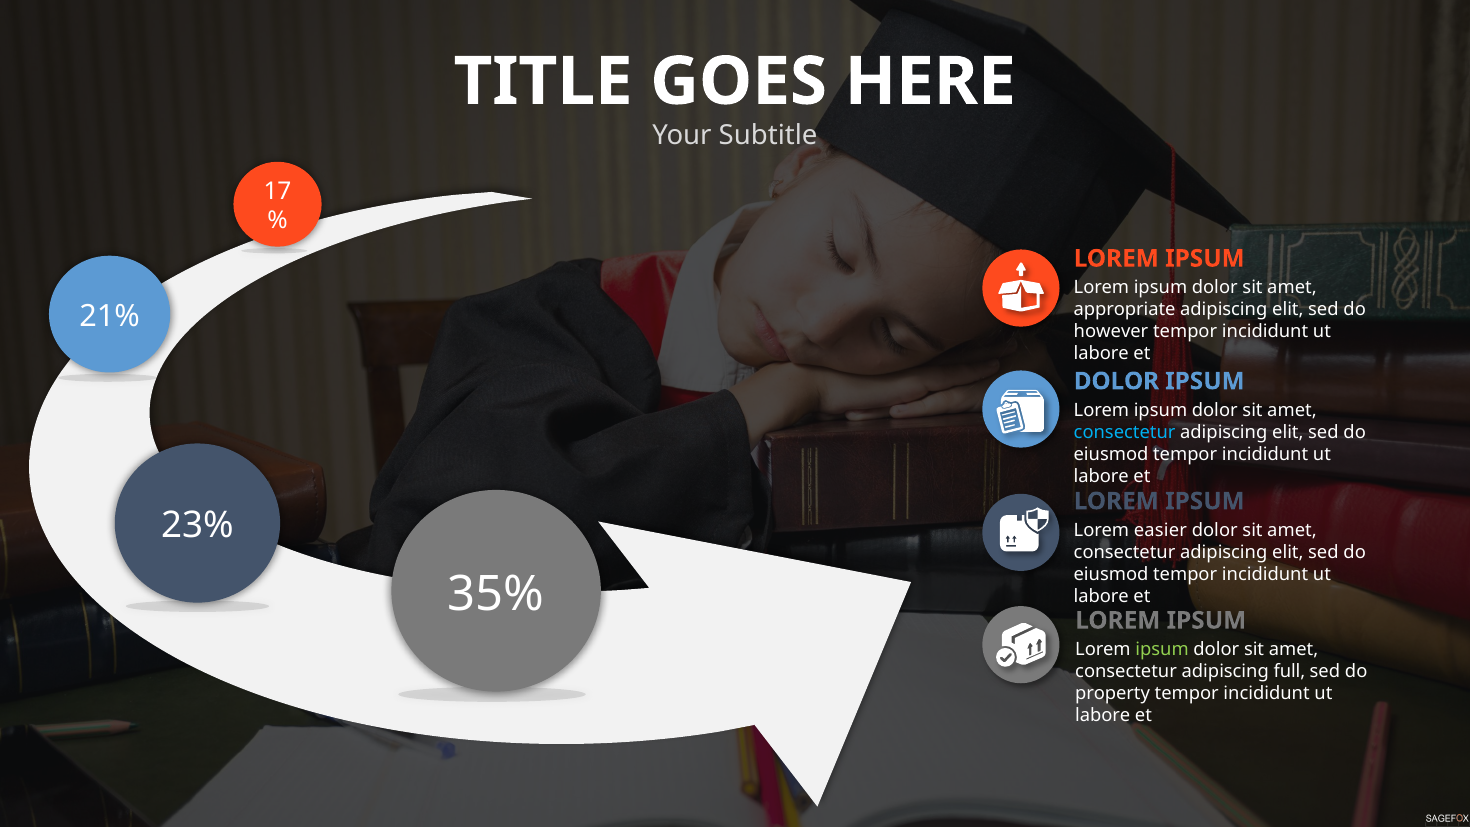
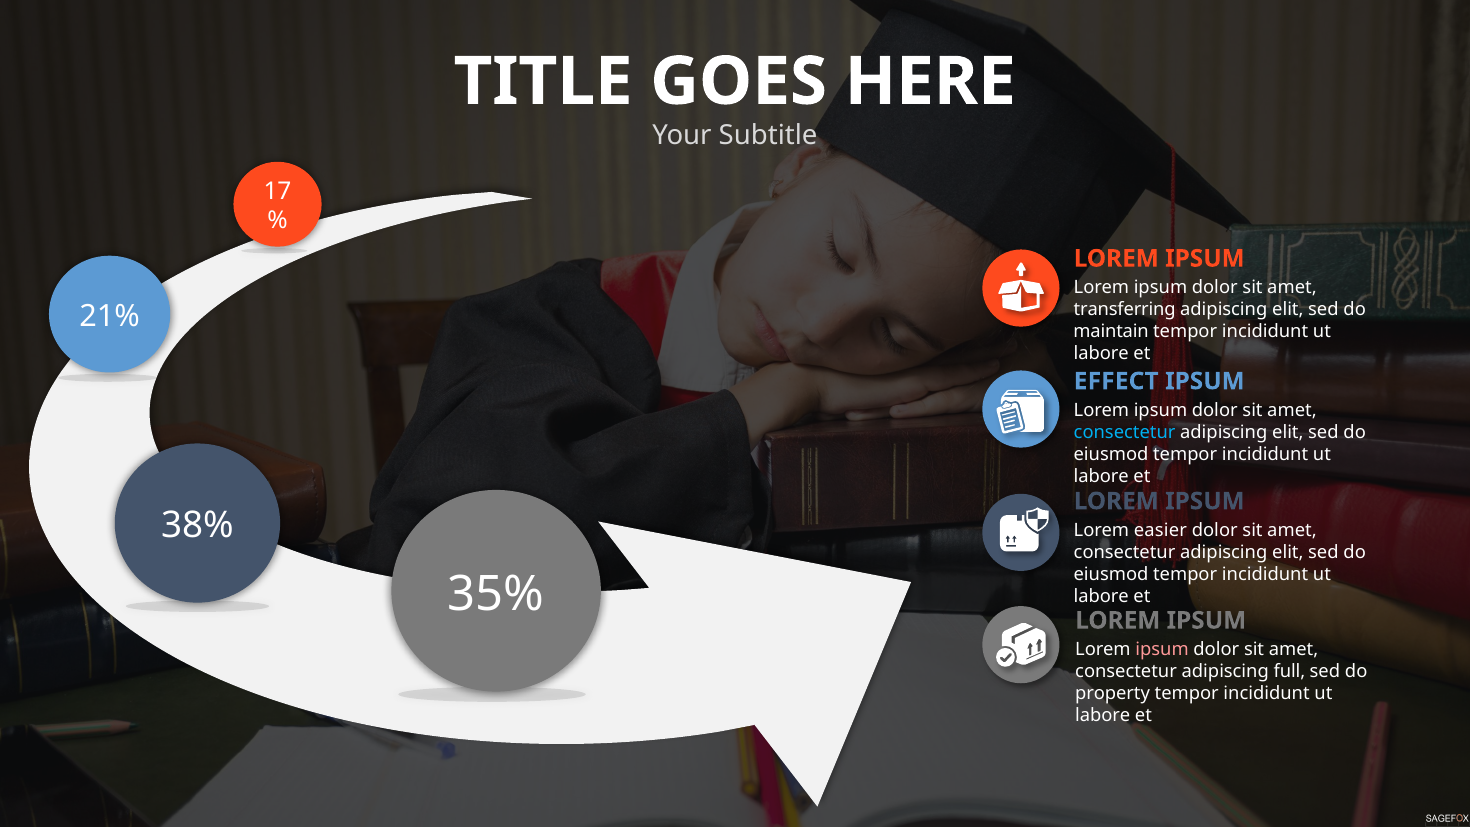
appropriate: appropriate -> transferring (1125, 310)
however: however -> maintain (1111, 332)
DOLOR: DOLOR -> EFFECT (1116, 381)
23%: 23% -> 38% (197, 525)
ipsum colour: light green -> pink (1162, 649)
